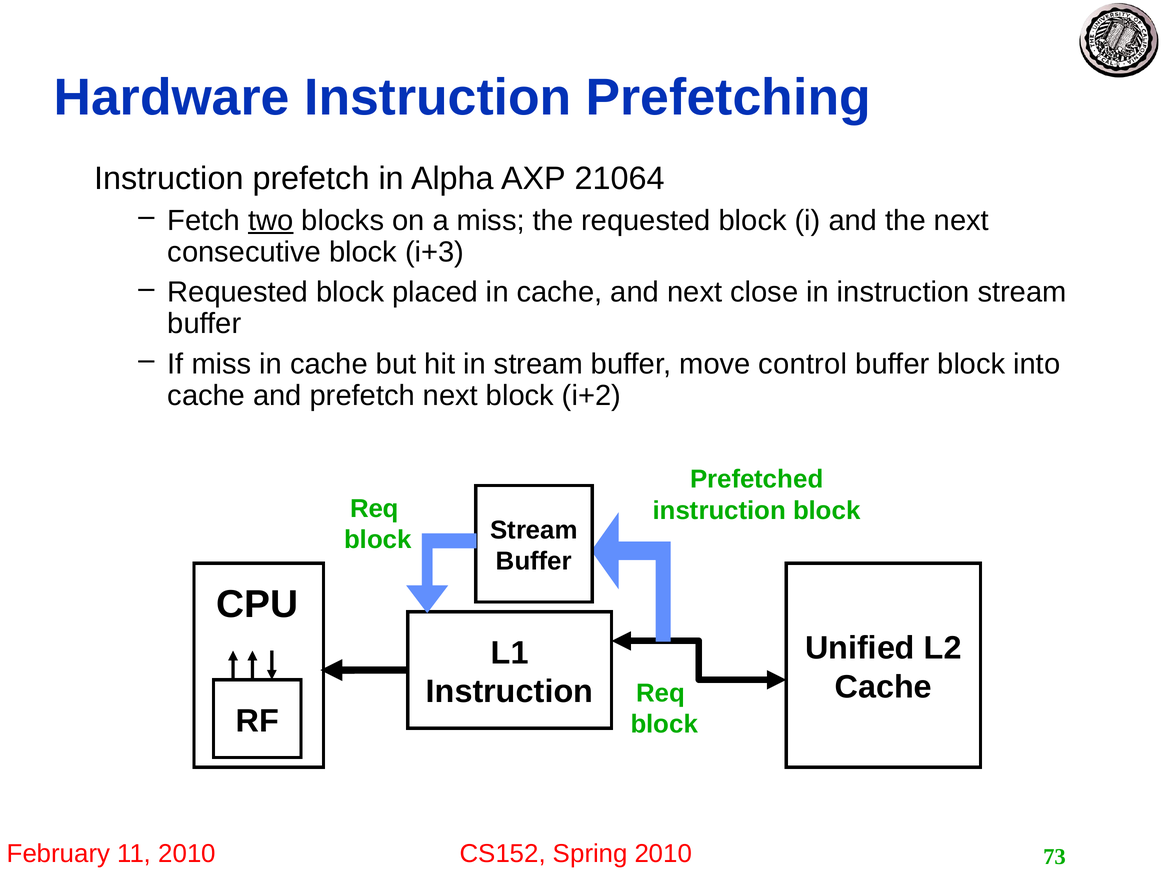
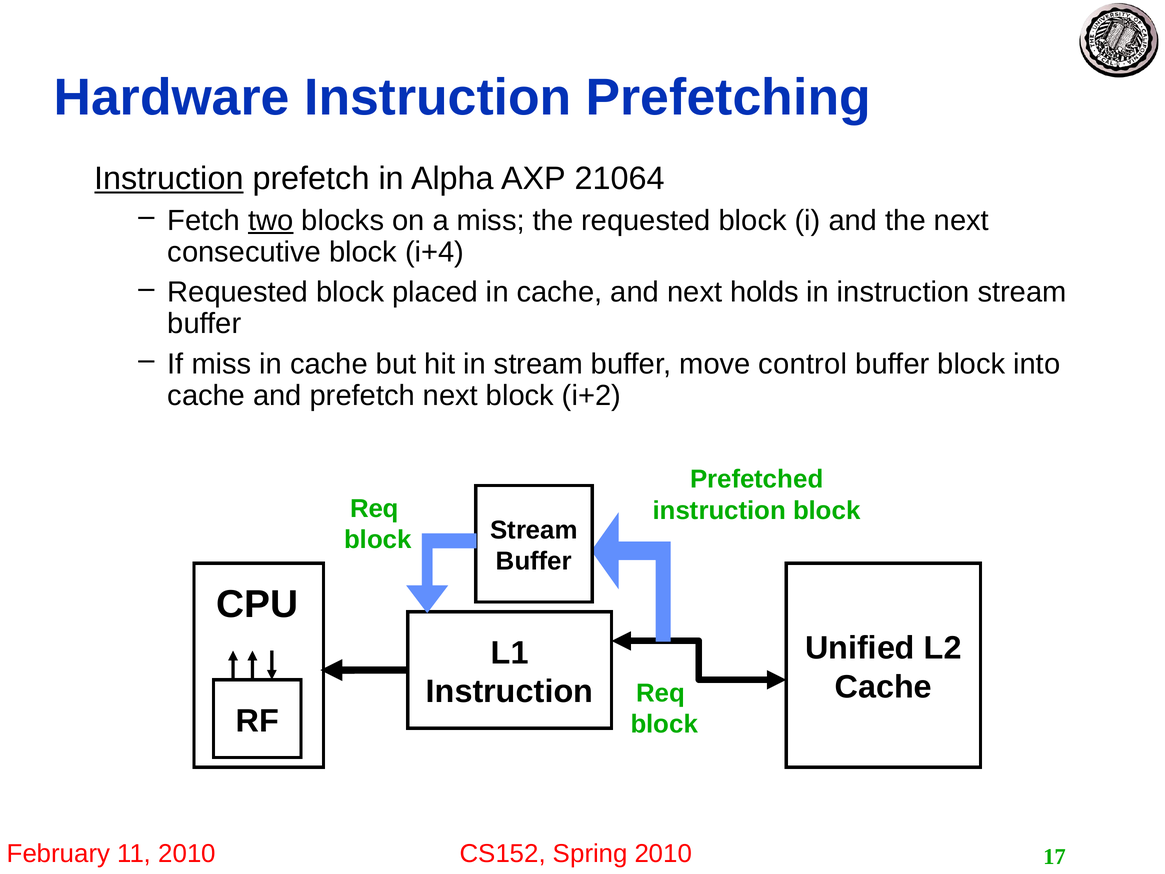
Instruction underline: none -> present (169, 179)
i+3: i+3 -> i+4 (435, 252)
close: close -> holds (764, 292)
73: 73 -> 17 (1054, 857)
